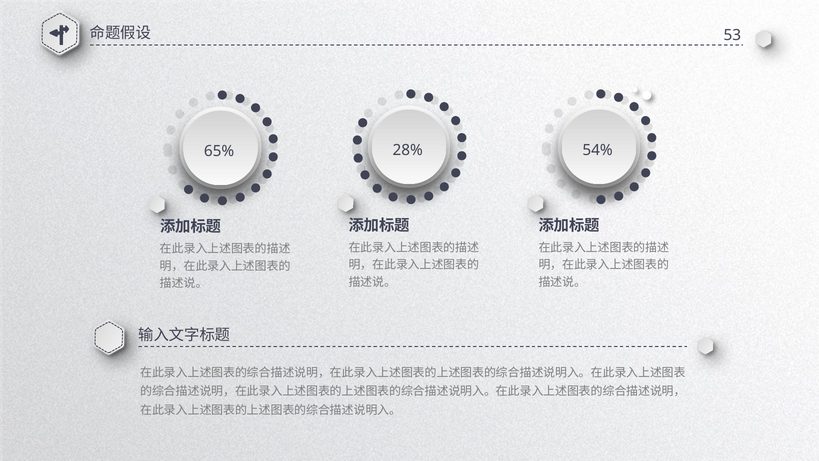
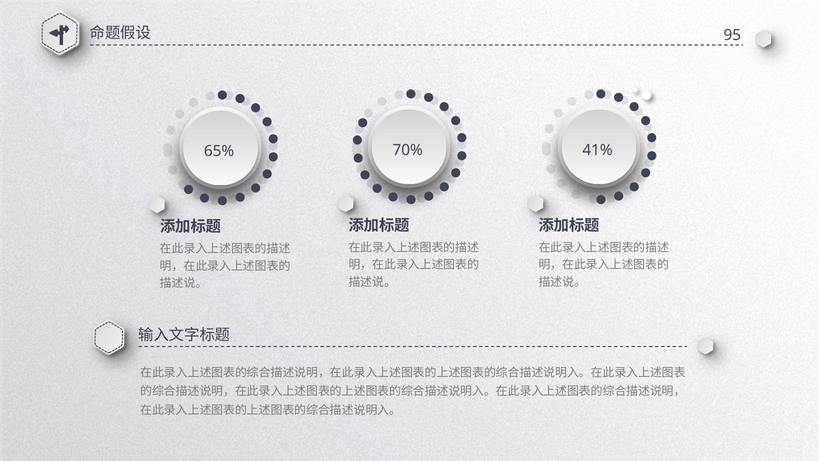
53: 53 -> 95 (732, 35)
28%: 28% -> 70% (408, 150)
54%: 54% -> 41% (598, 150)
